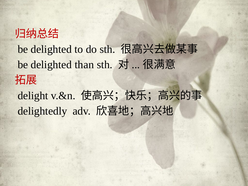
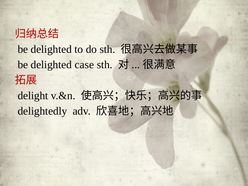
than: than -> case (84, 65)
